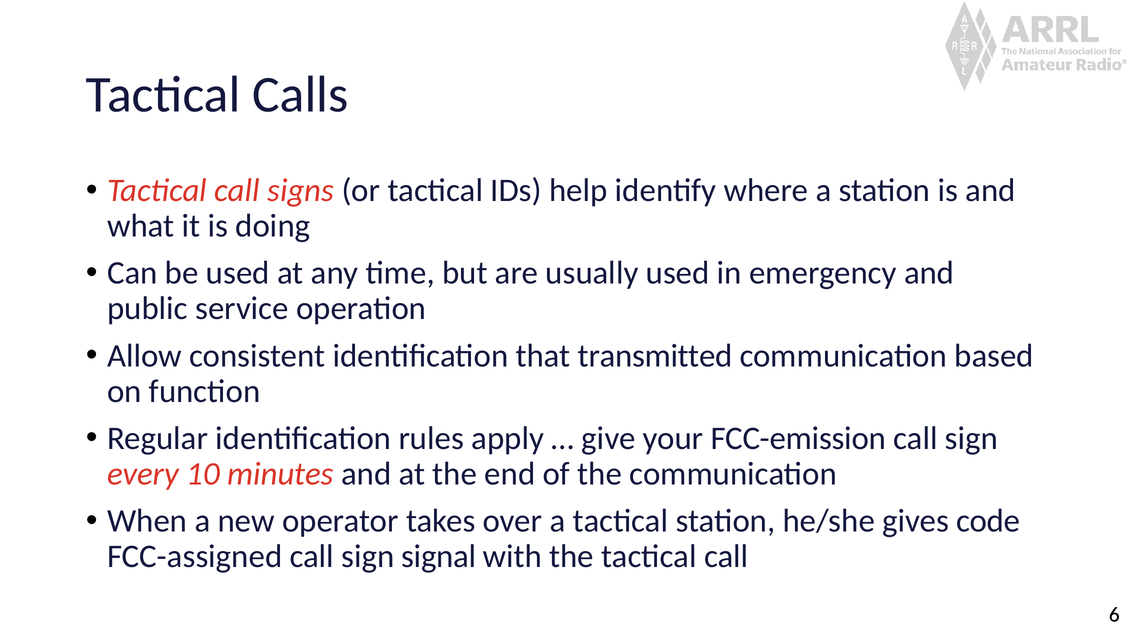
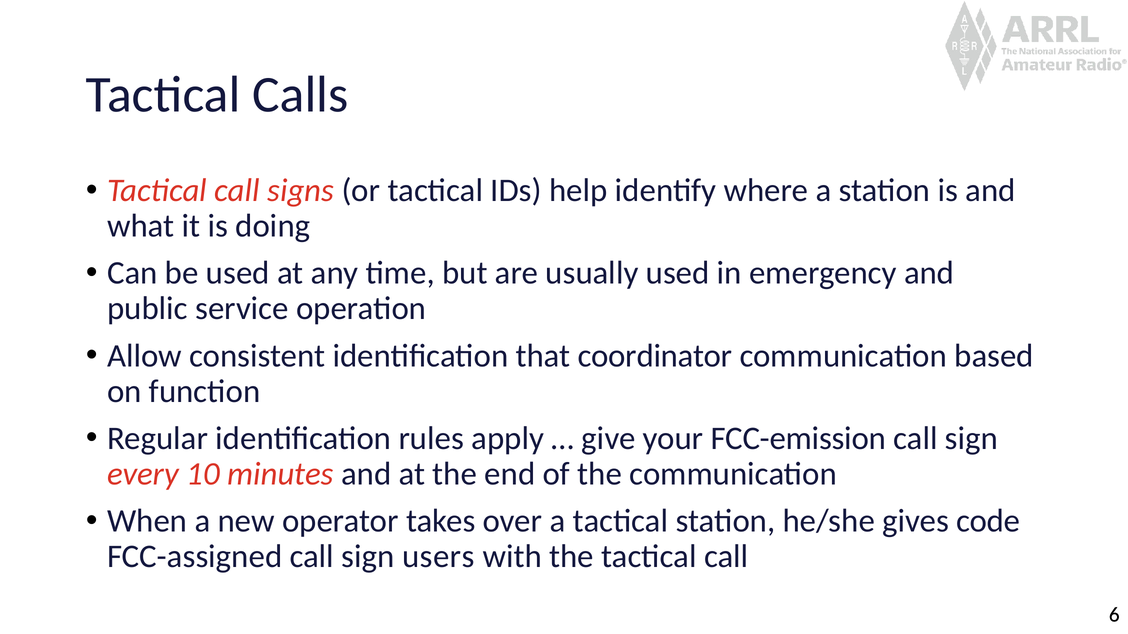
transmitted: transmitted -> coordinator (655, 356)
signal: signal -> users (438, 557)
